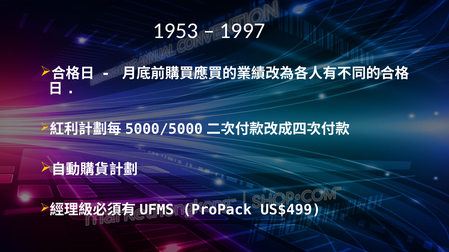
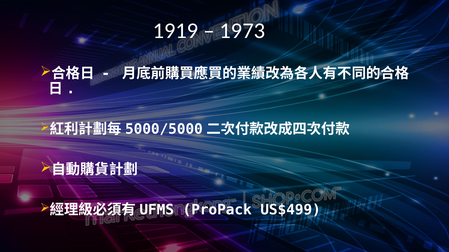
1953: 1953 -> 1919 (176, 31)
1997: 1997 -> 1973 (242, 31)
